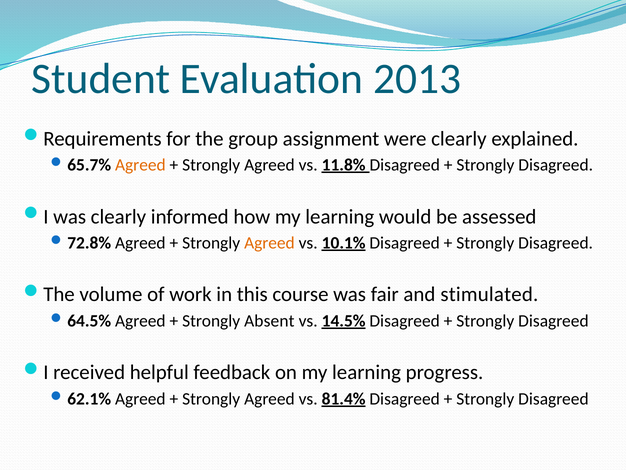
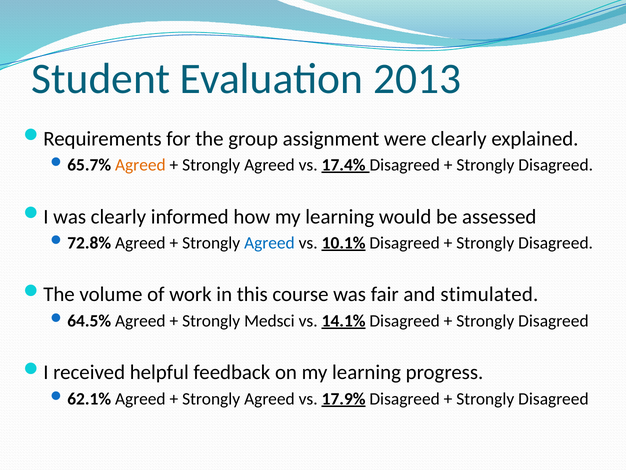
11.8%: 11.8% -> 17.4% (344, 165)
Agreed colour: orange -> blue (269, 243)
Absent: Absent -> Medsci (269, 320)
14.5%: 14.5% -> 14.1% (344, 320)
81.4%: 81.4% -> 17.9% (344, 398)
